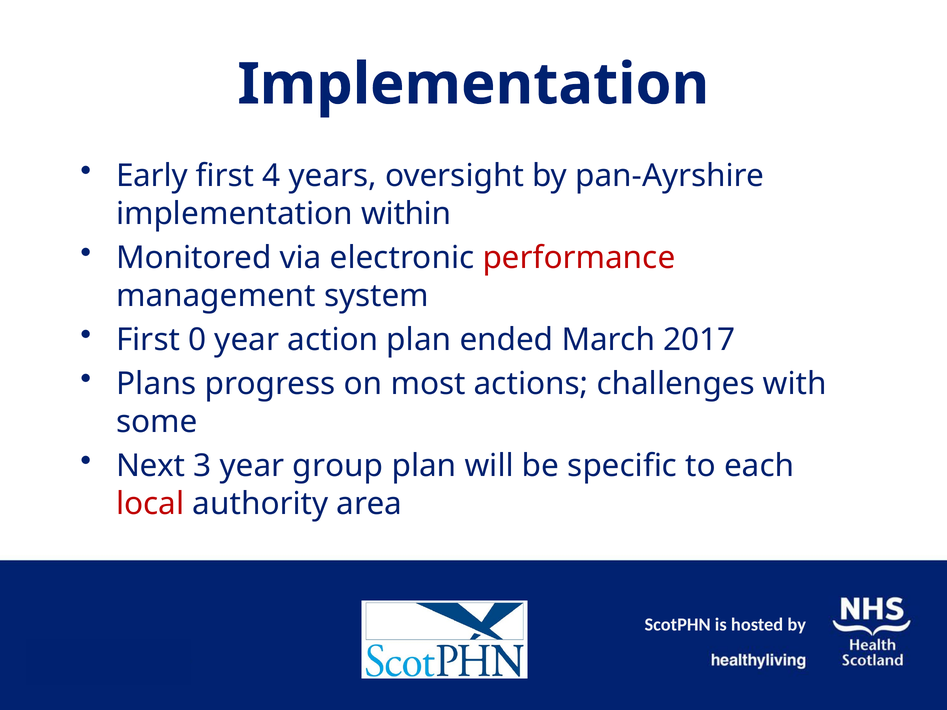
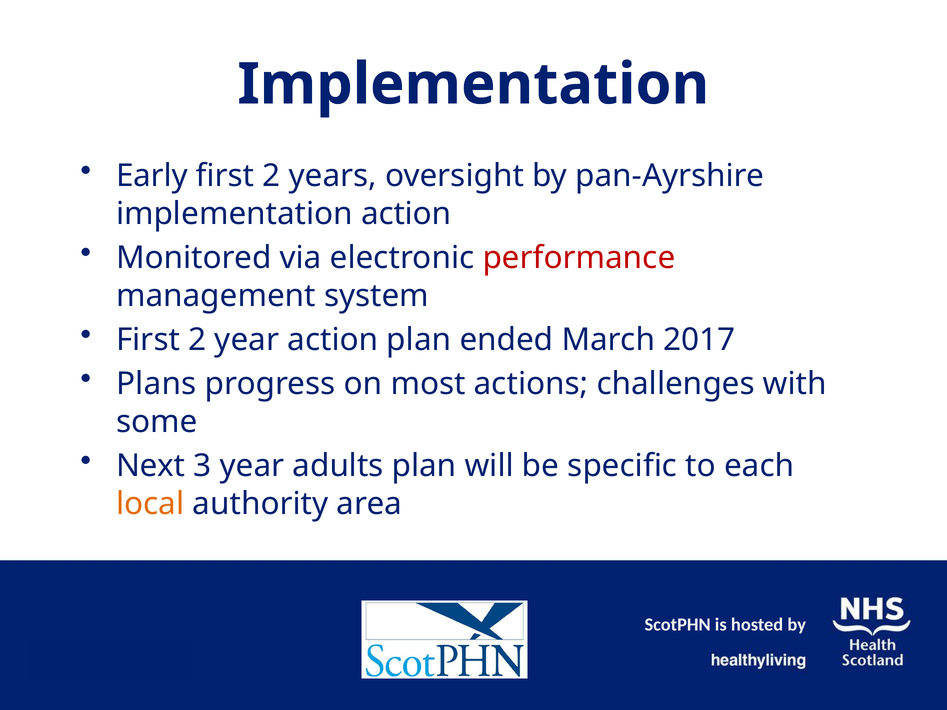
4: 4 -> 2 (271, 176)
implementation within: within -> action (406, 214)
0: 0 -> 2 (197, 340)
group: group -> adults (338, 466)
local colour: red -> orange (150, 504)
